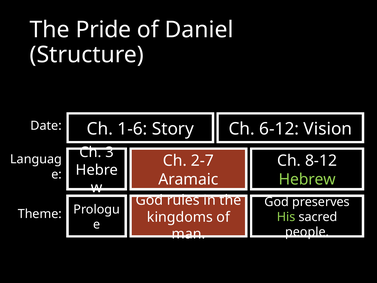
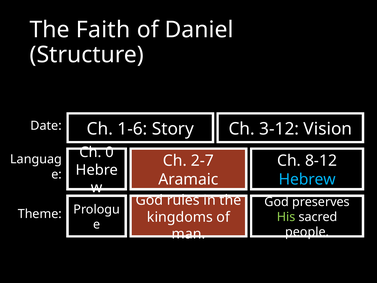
Pride: Pride -> Faith (103, 30)
6-12: 6-12 -> 3-12 (279, 129)
3: 3 -> 0 (110, 152)
Hebrew colour: light green -> light blue (307, 179)
